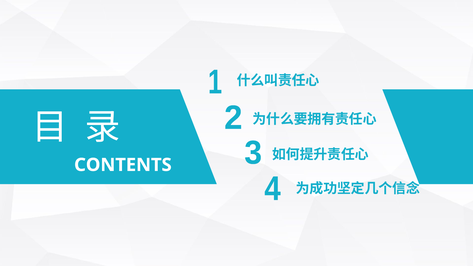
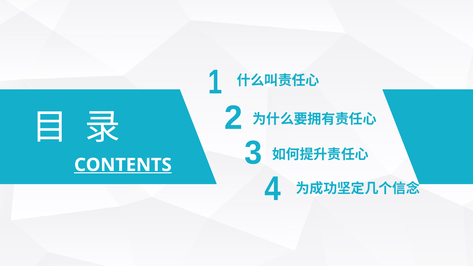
CONTENTS underline: none -> present (123, 165)
